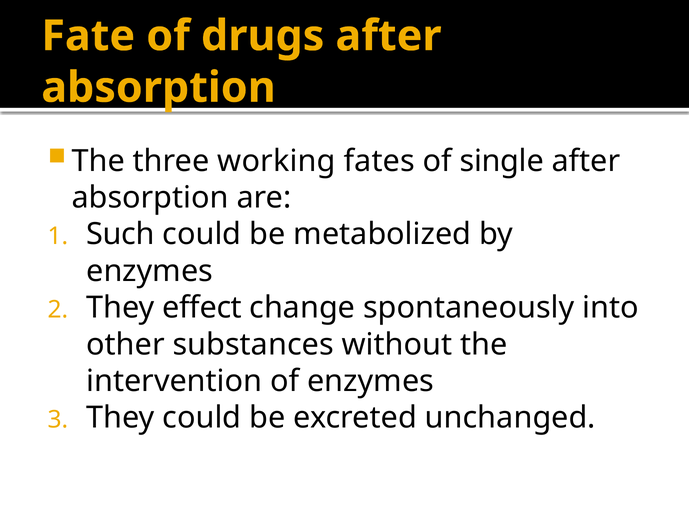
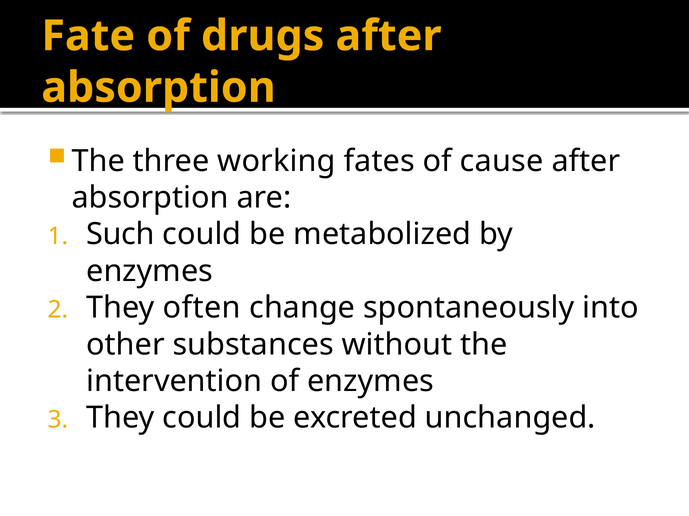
single: single -> cause (502, 161)
effect: effect -> often (202, 308)
